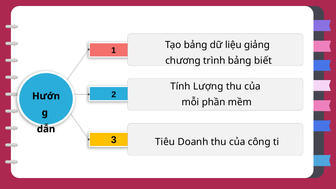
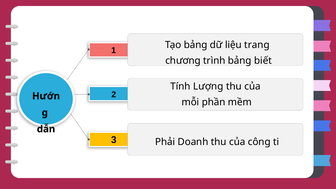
giảng: giảng -> trang (257, 45)
Tiêu: Tiêu -> Phải (165, 142)
